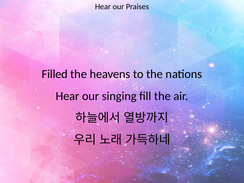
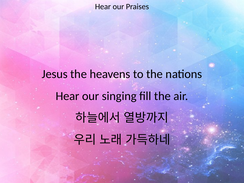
Filled: Filled -> Jesus (55, 74)
